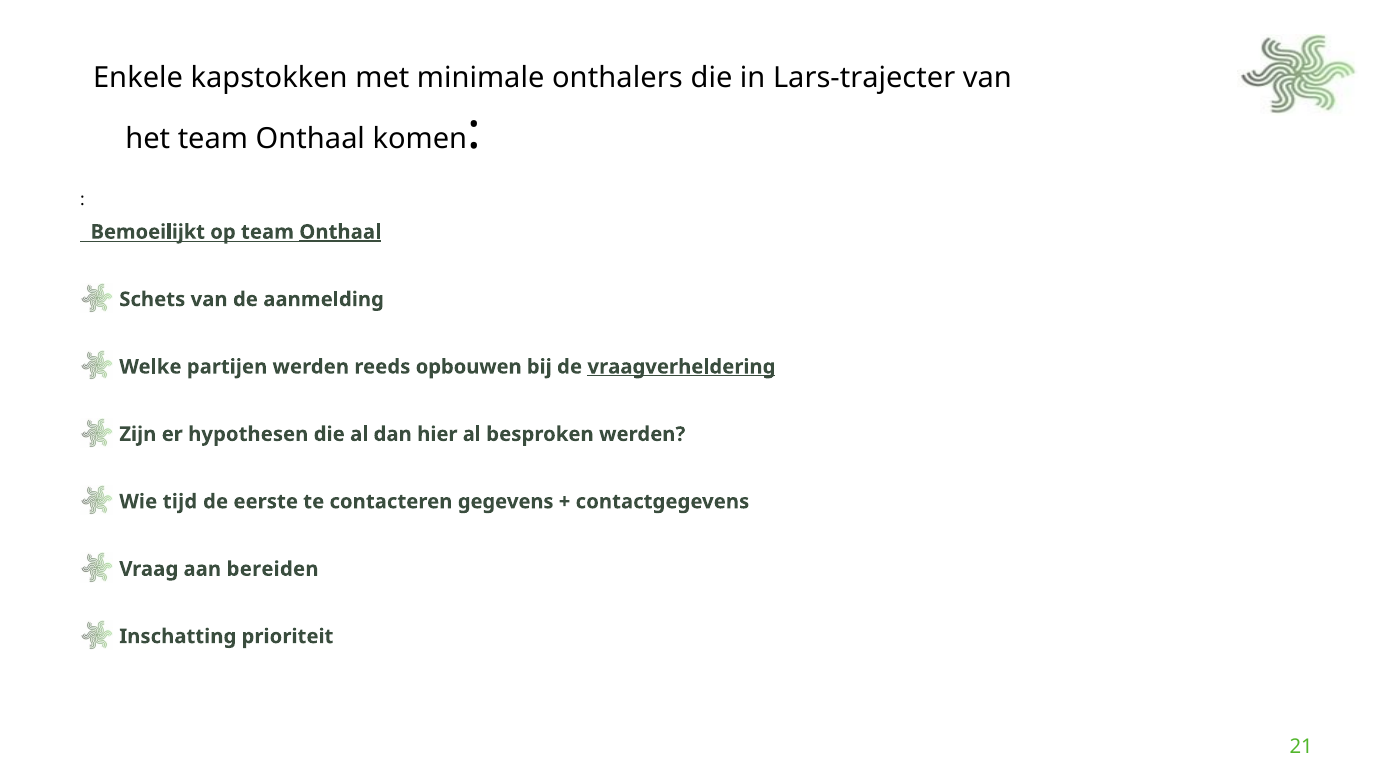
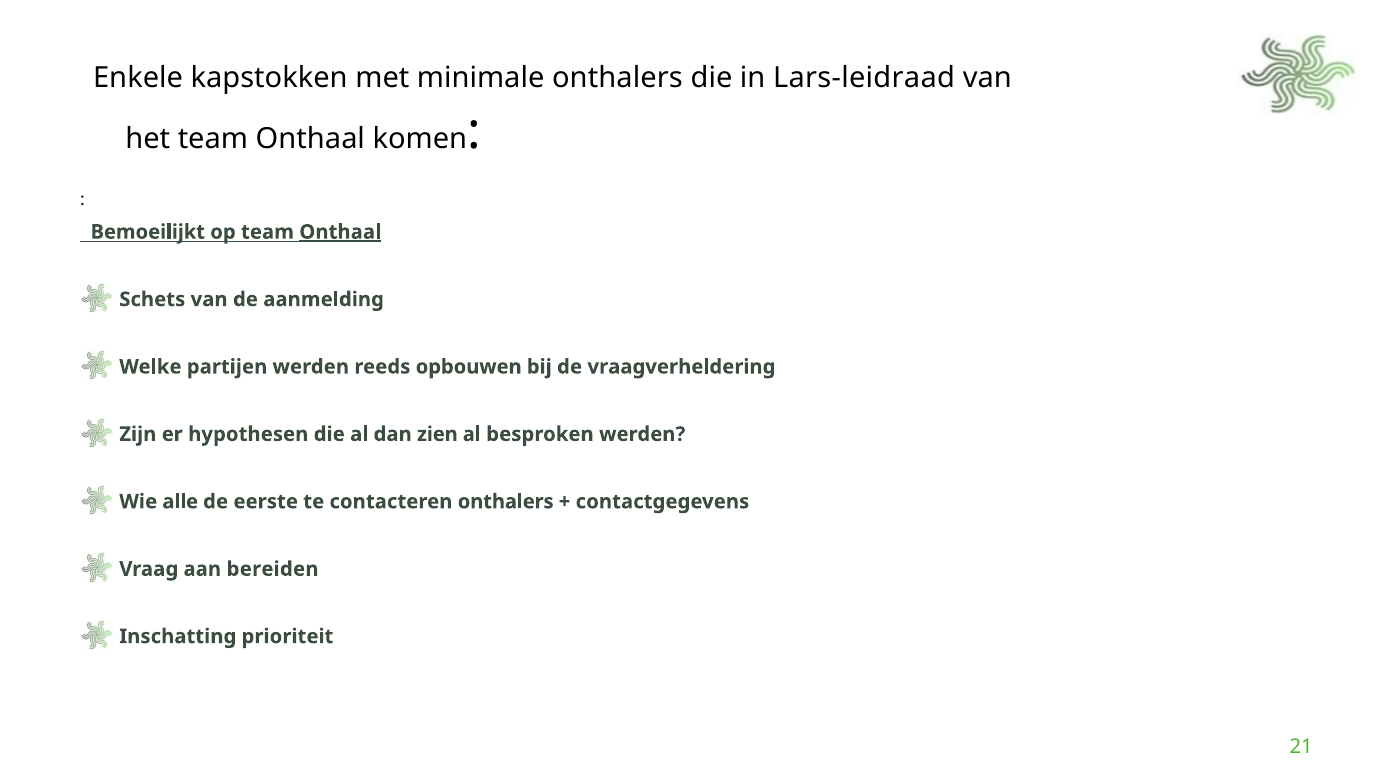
Lars-trajecter: Lars-trajecter -> Lars-leidraad (864, 78)
vraagverheldering underline: present -> none (681, 367)
hier: hier -> zien (437, 434)
tijd: tijd -> alle (180, 501)
contacteren gegevens: gegevens -> onthalers (506, 501)
